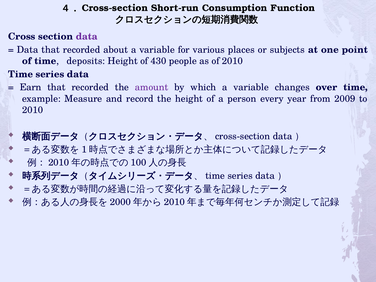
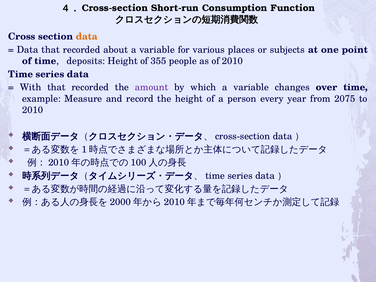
data colour: purple -> orange (87, 37)
430: 430 -> 355 (159, 61)
Earn: Earn -> With (31, 87)
2009: 2009 -> 2075 (345, 99)
